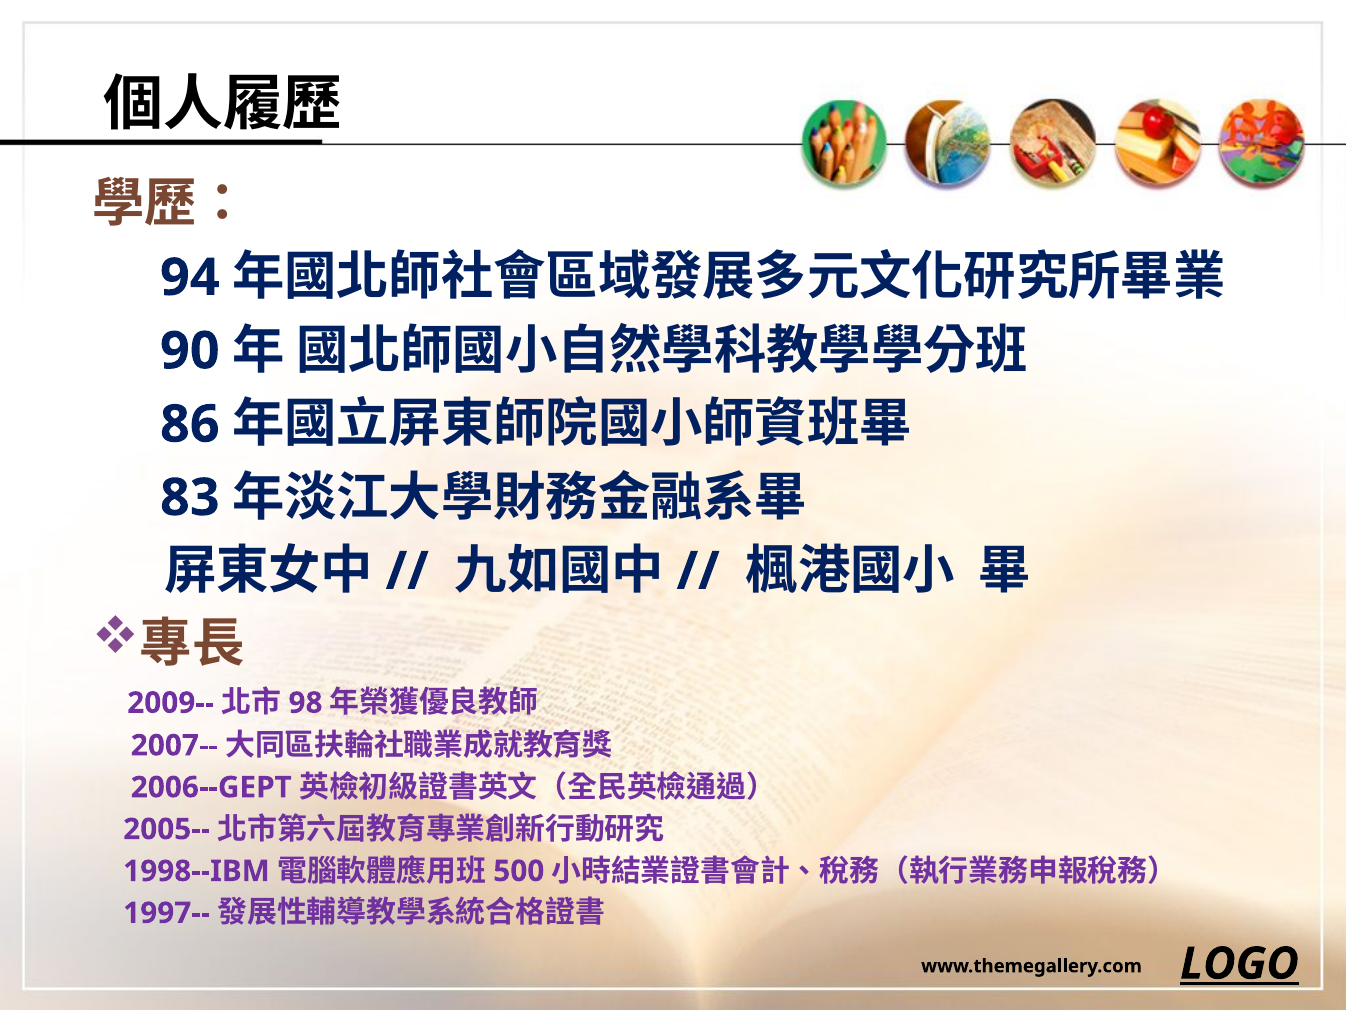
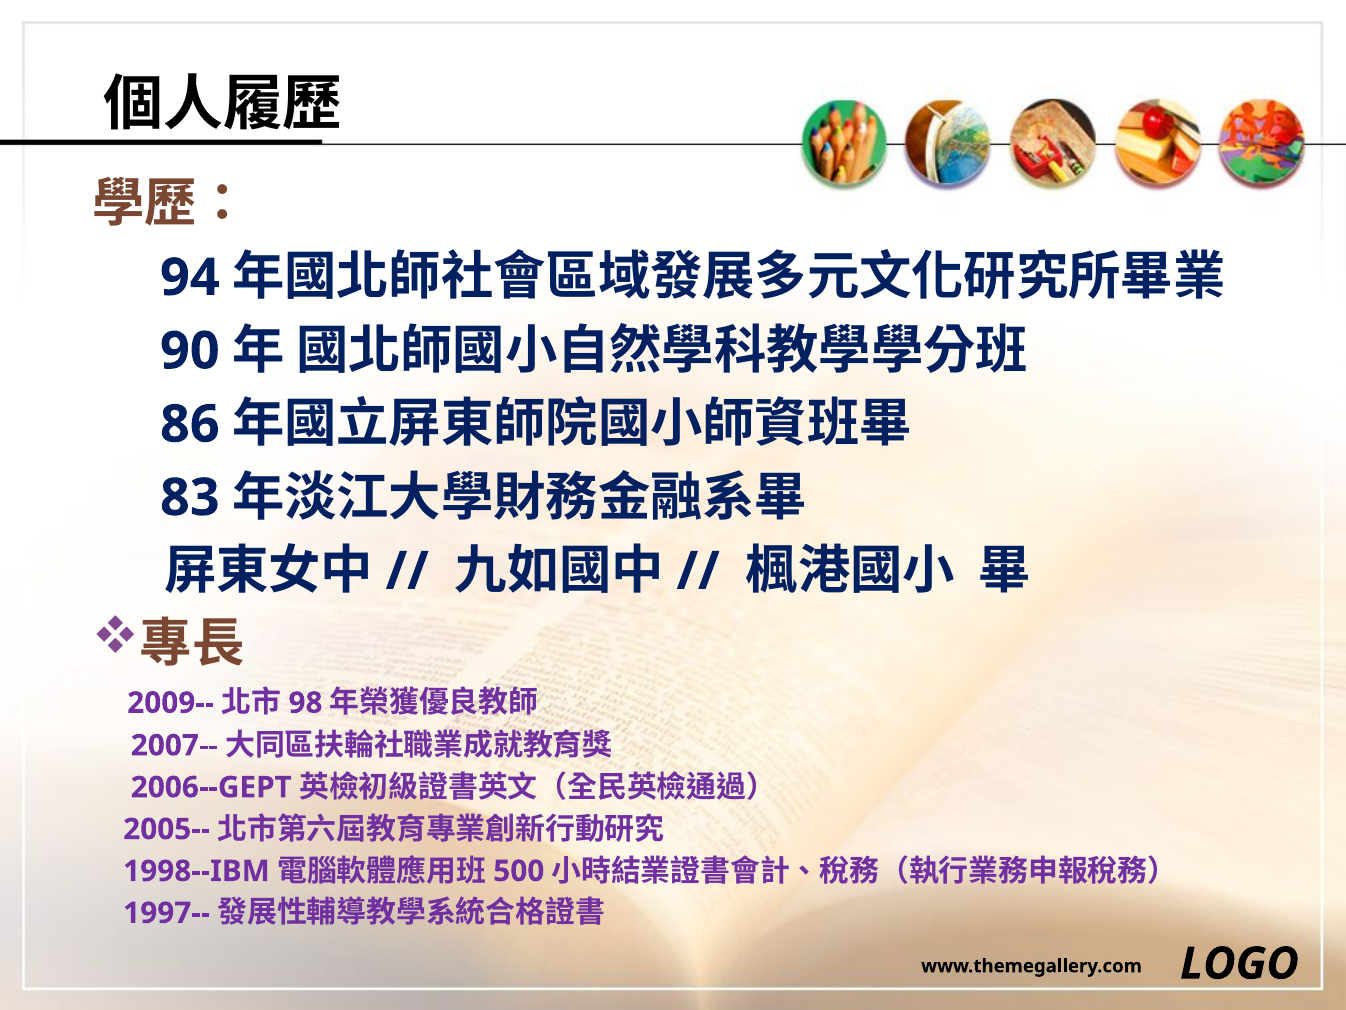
LOGO underline: present -> none (1239, 963)
